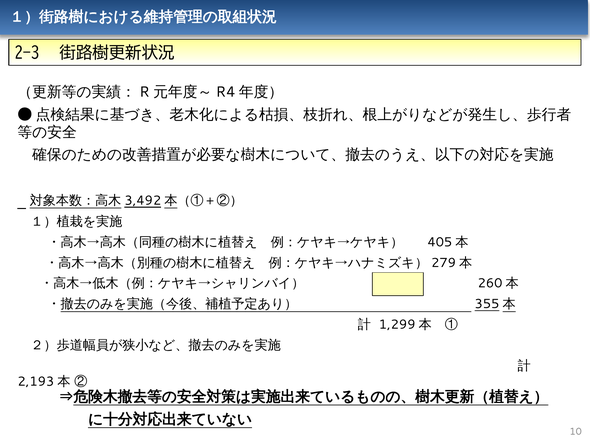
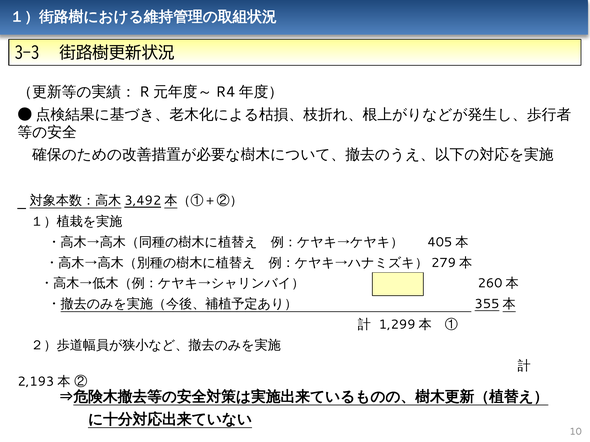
2-3: 2-3 -> 3-3 (27, 53)
